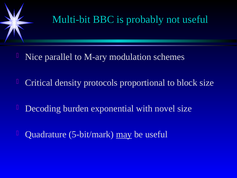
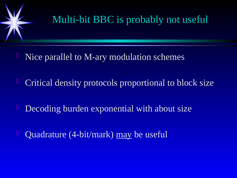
novel: novel -> about (165, 108)
5-bit/mark: 5-bit/mark -> 4-bit/mark (91, 134)
